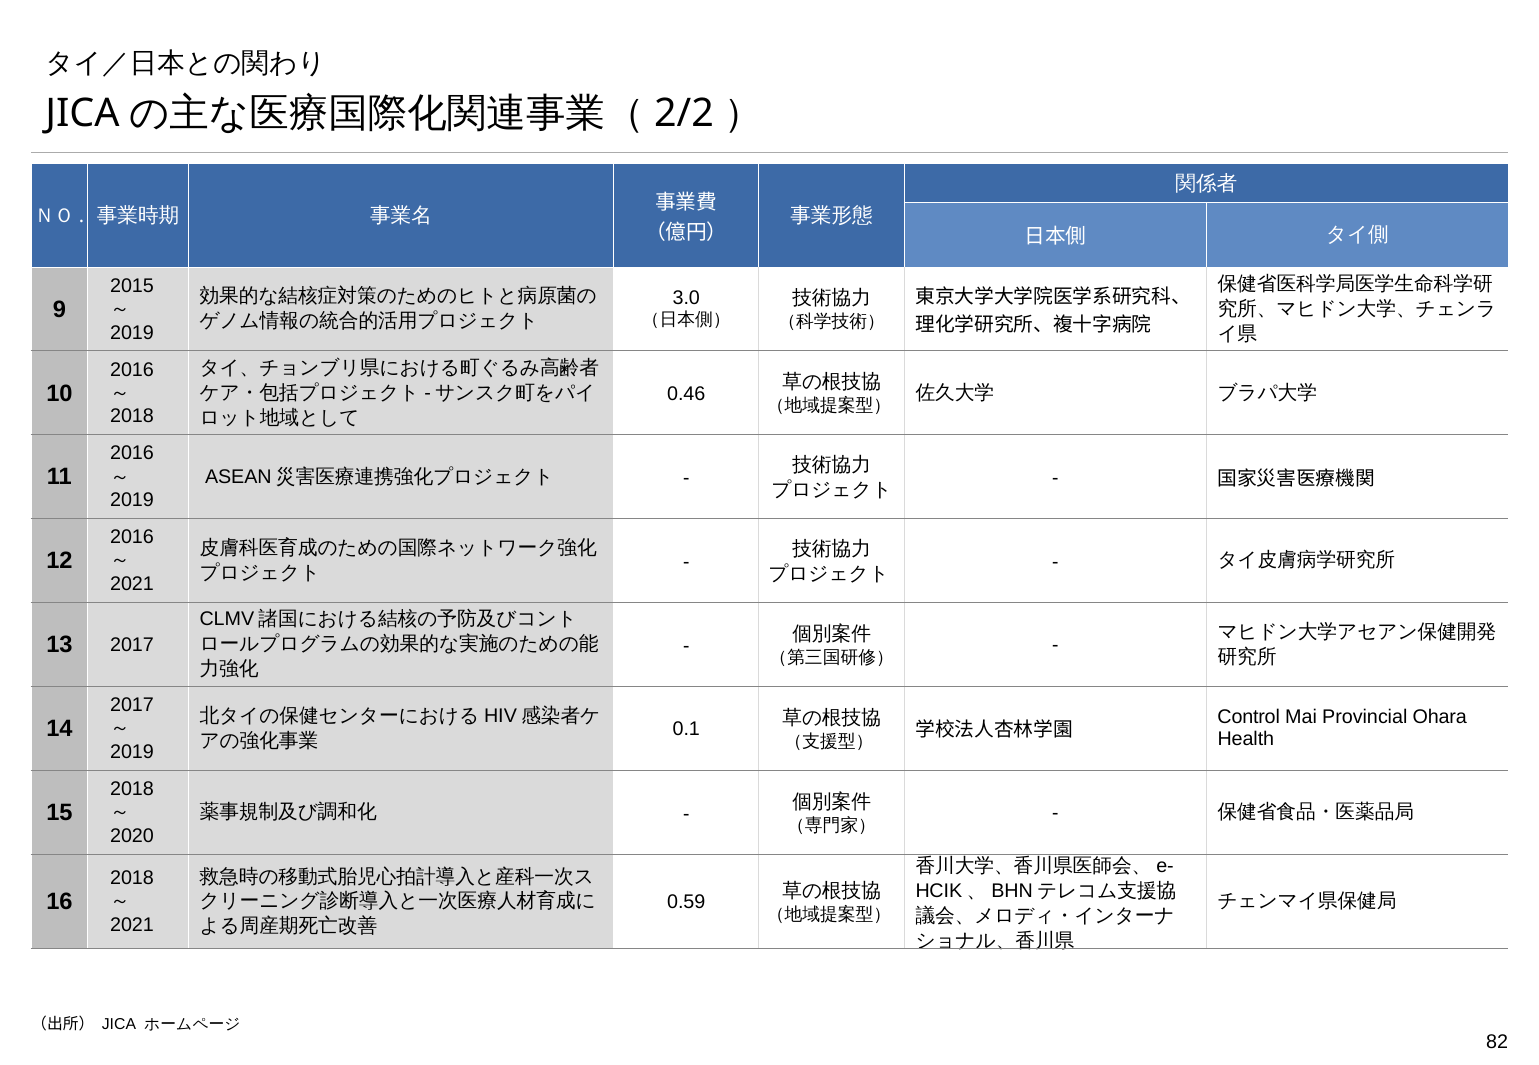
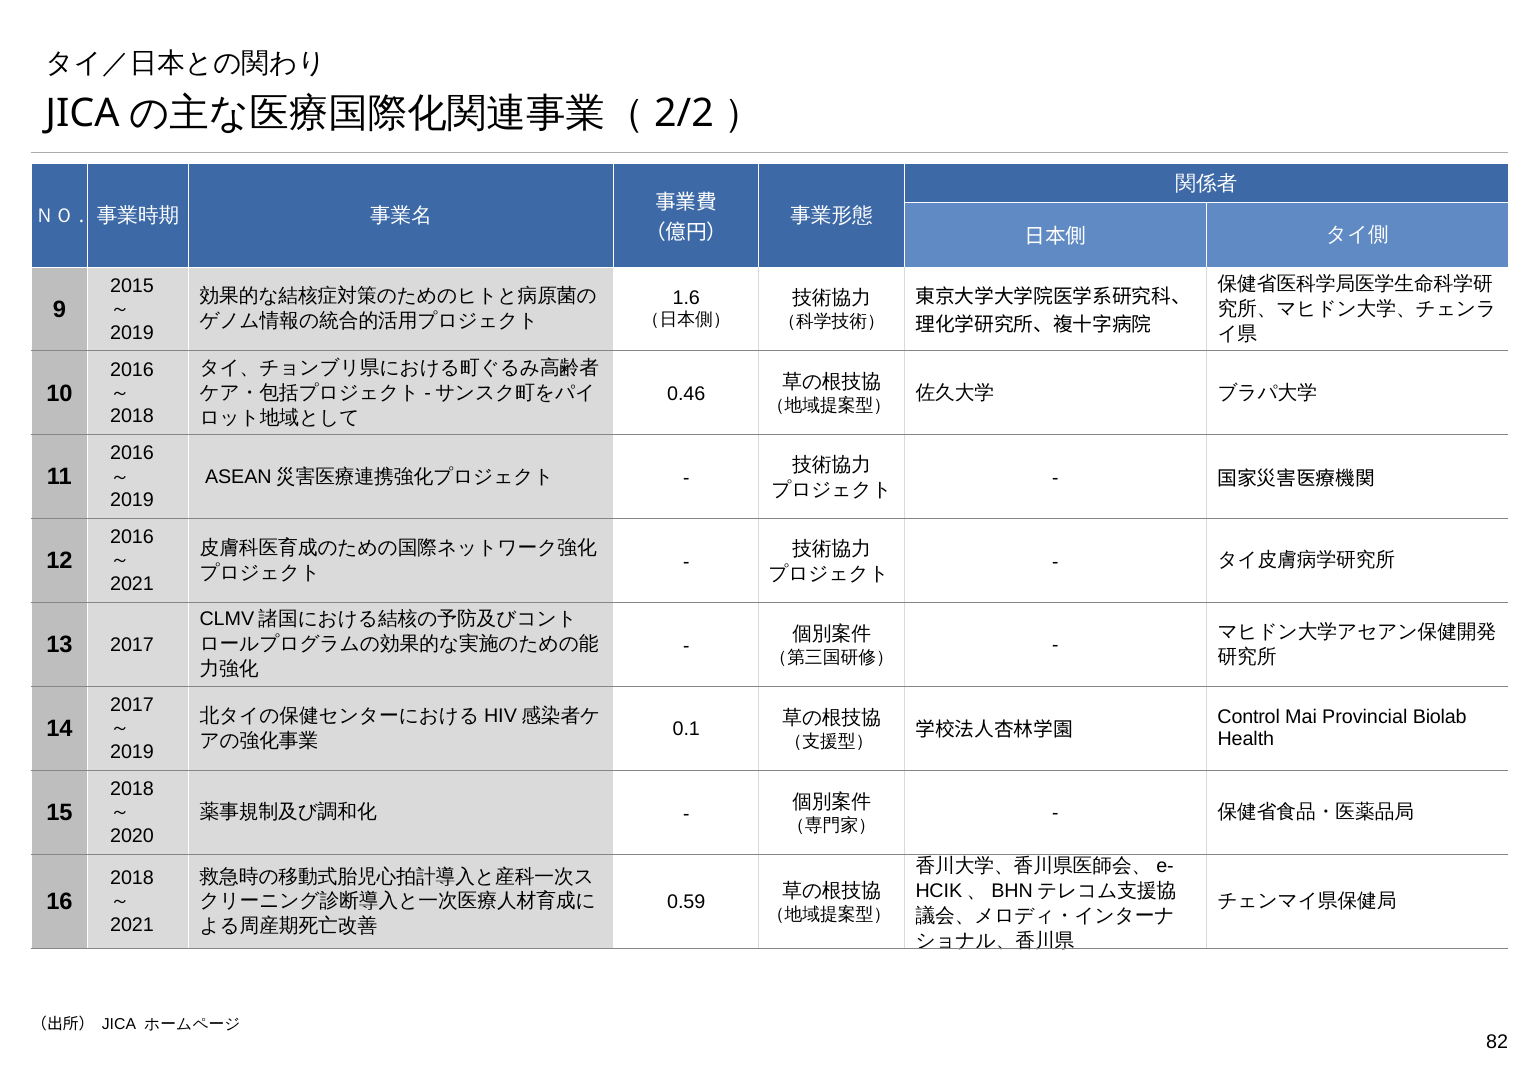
3.0: 3.0 -> 1.6 (686, 298)
Ohara: Ohara -> Biolab (1440, 718)
